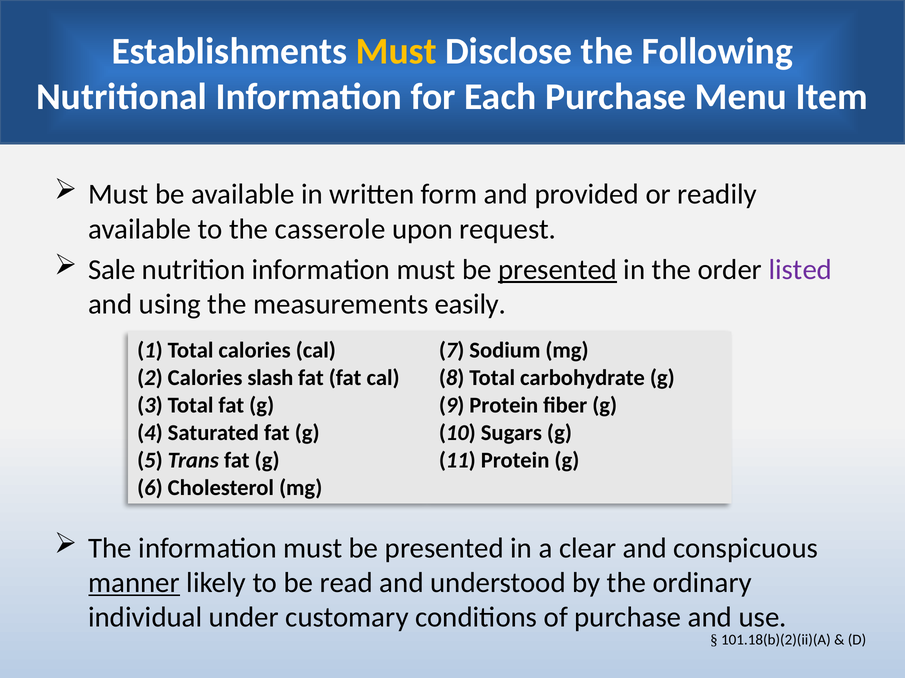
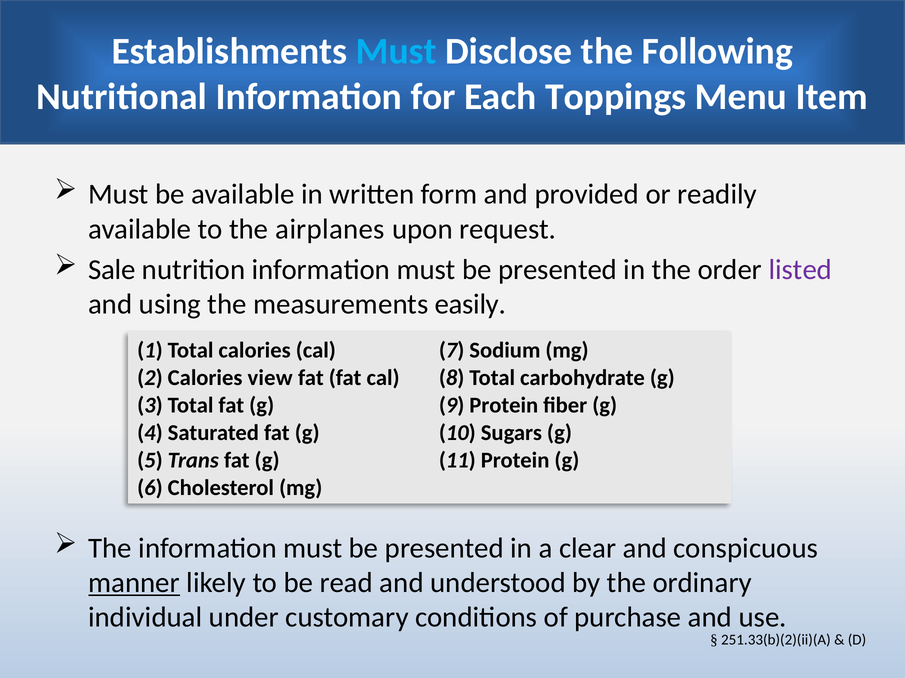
Must colour: yellow -> light blue (396, 52)
Each Purchase: Purchase -> Toppings (616, 97)
casserole: casserole -> airplanes (330, 229)
presented underline: present -> none (558, 270)
slash: slash -> view (270, 378)
101.18(b)(2)(ii)(A: 101.18(b)(2)(ii)(A -> 251.33(b)(2)(ii)(A (776, 640)
